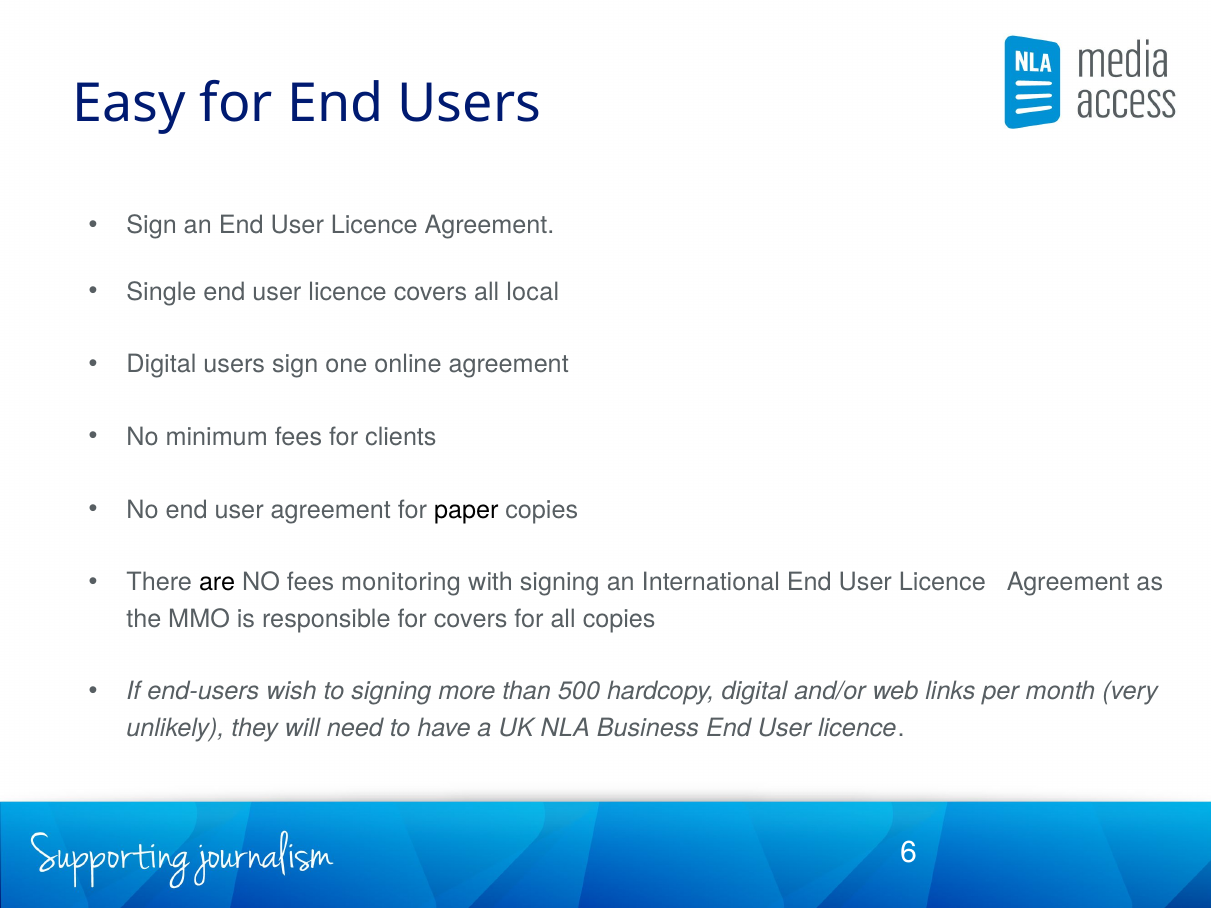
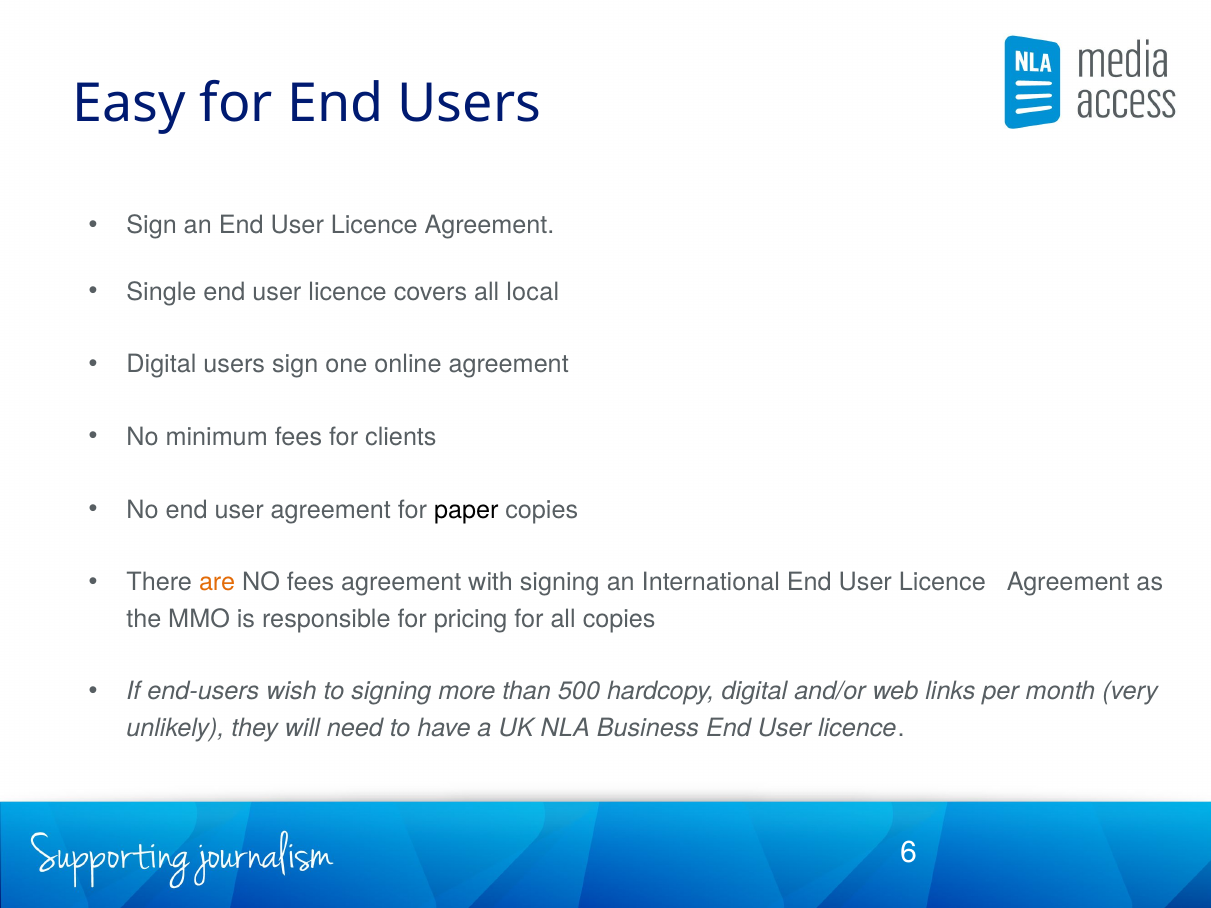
are colour: black -> orange (217, 583)
fees monitoring: monitoring -> agreement (401, 583)
for covers: covers -> pricing (471, 619)
